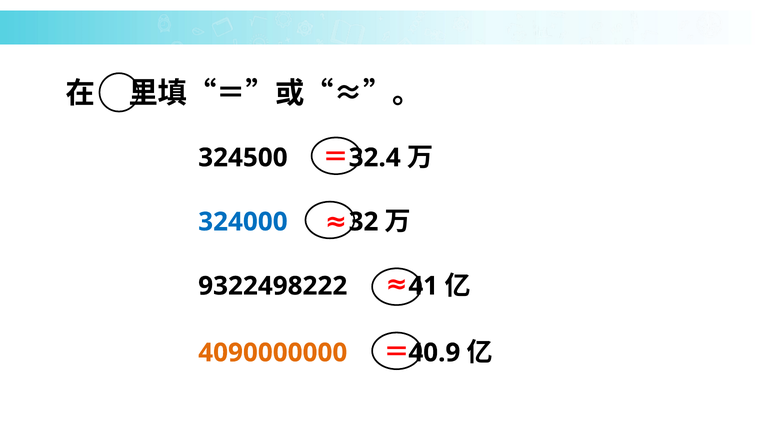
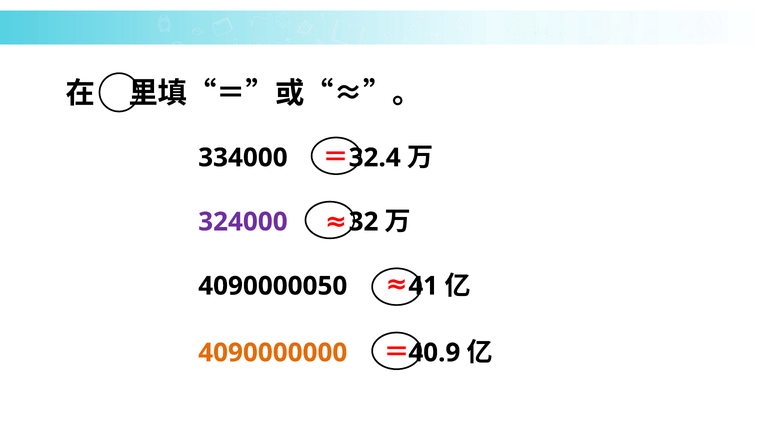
324500: 324500 -> 334000 (243, 158)
324000 colour: blue -> purple (243, 222)
9322498222: 9322498222 -> 4090000050 (273, 286)
